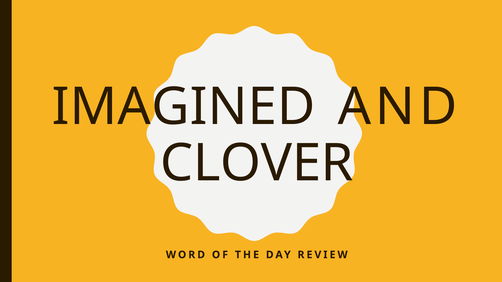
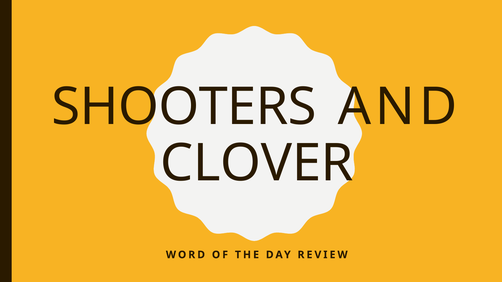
IMAGINED: IMAGINED -> SHOOTERS (184, 107)
